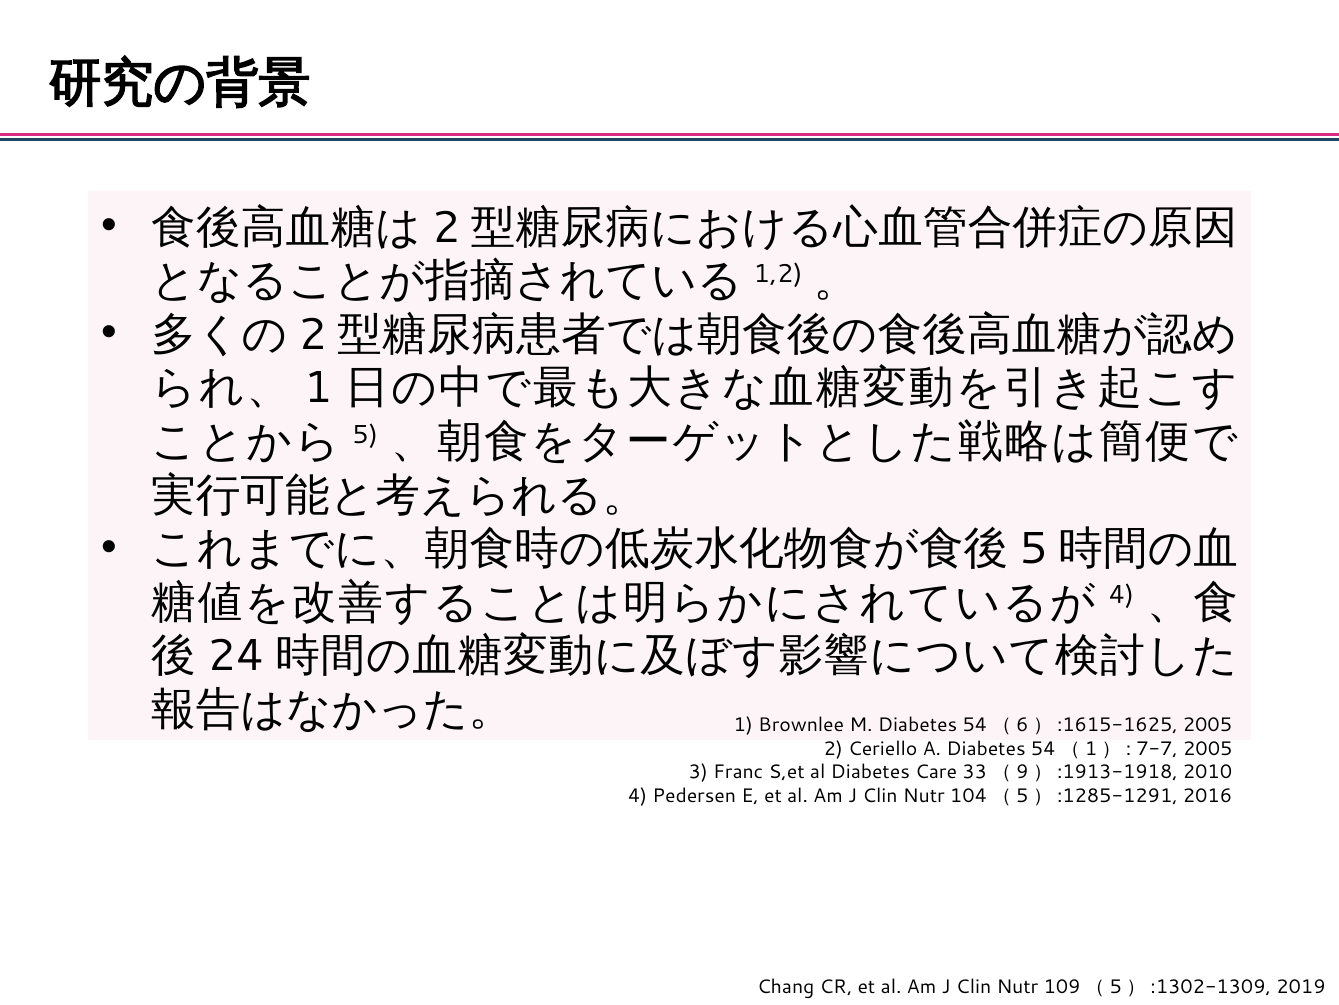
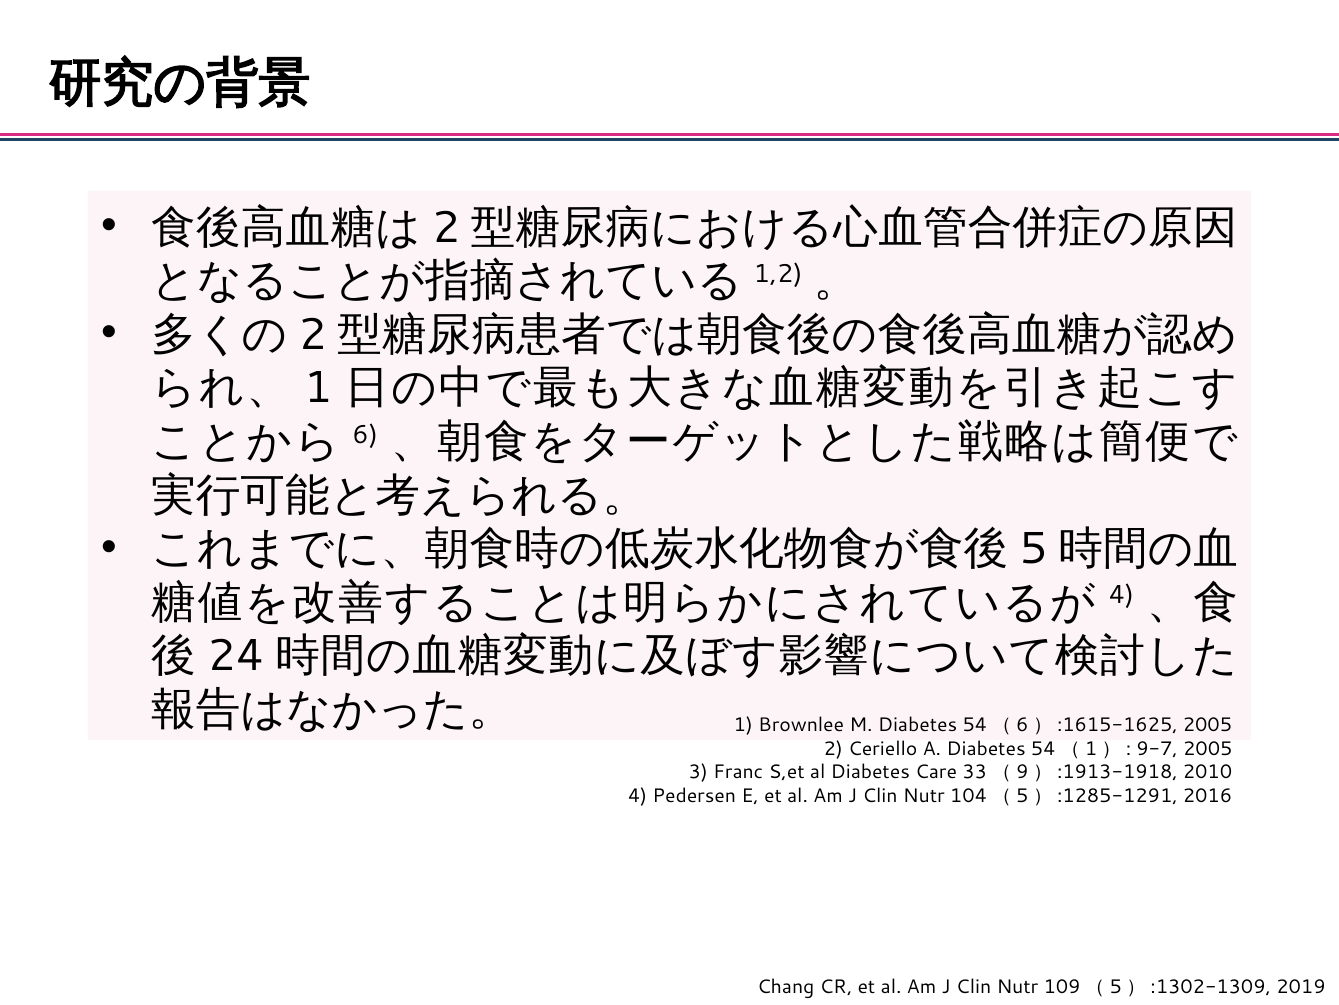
5: 5 -> 6 (365, 434)
7-7: 7-7 -> 9-7 (1157, 748)
